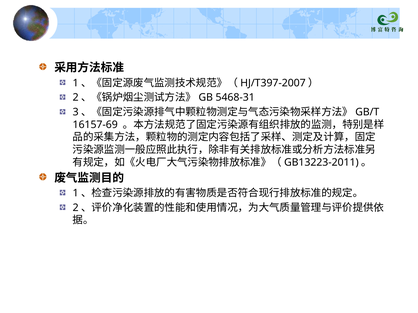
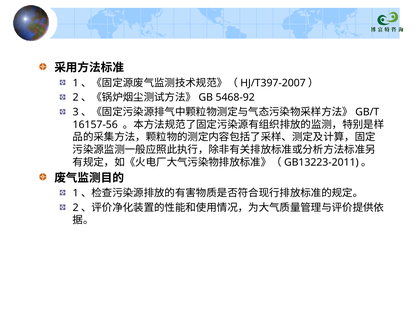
5468-31: 5468-31 -> 5468-92 (235, 98)
16157-69: 16157-69 -> 16157-56 (95, 125)
